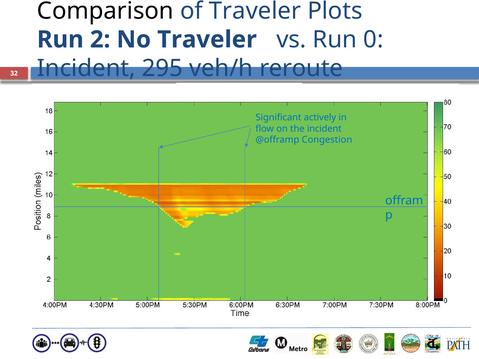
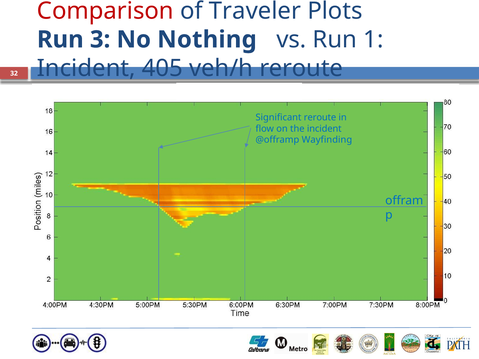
Comparison colour: black -> red (105, 11)
2: 2 -> 3 (100, 40)
No Traveler: Traveler -> Nothing (207, 40)
0: 0 -> 1 (373, 40)
295: 295 -> 405 (162, 68)
Significant actively: actively -> reroute (320, 118)
Congestion: Congestion -> Wayfinding (327, 140)
